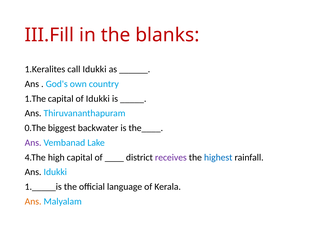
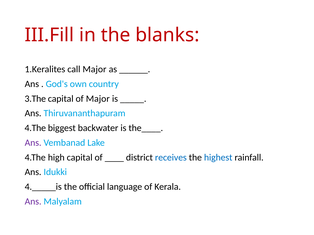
call Idukki: Idukki -> Major (95, 69)
1.The: 1.The -> 3.The (35, 99)
of Idukki: Idukki -> Major (98, 99)
0.The: 0.The -> 4.The (35, 128)
receives colour: purple -> blue (171, 158)
1._____is: 1._____is -> 4._____is (43, 187)
Ans colour: orange -> purple (33, 202)
